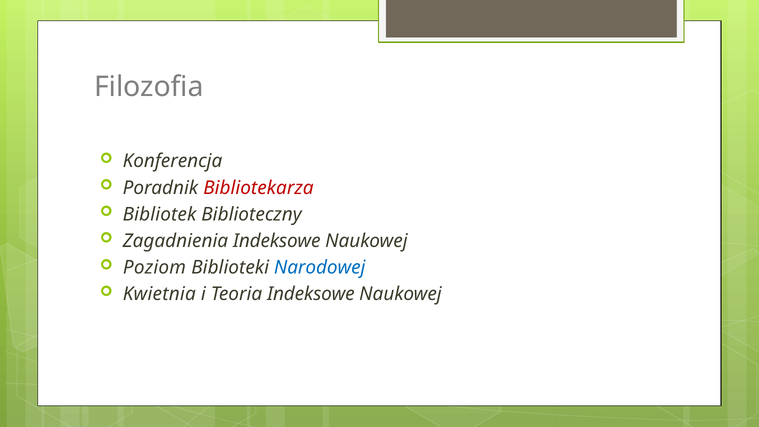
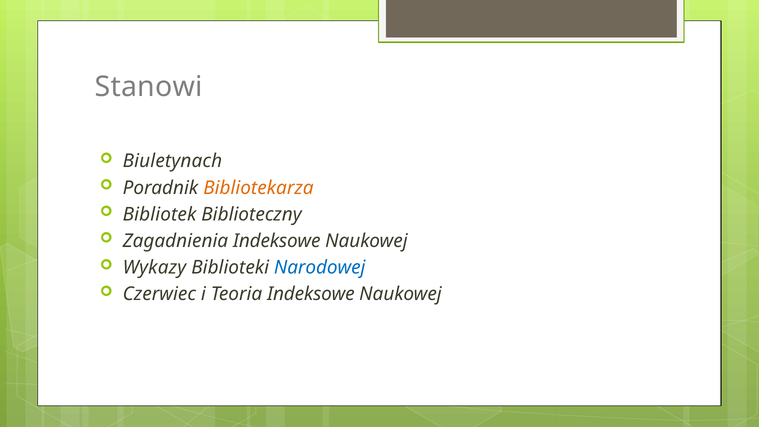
Filozofia: Filozofia -> Stanowi (149, 87)
Konferencja: Konferencja -> Biuletynach (172, 161)
Bibliotekarza colour: red -> orange (258, 188)
Poziom: Poziom -> Wykazy (154, 267)
Kwietnia: Kwietnia -> Czerwiec (159, 294)
